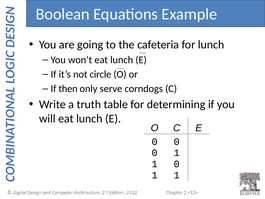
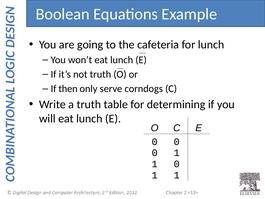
not circle: circle -> truth (100, 74)
